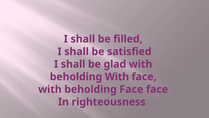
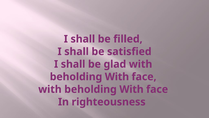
Face: Face -> With (131, 89)
